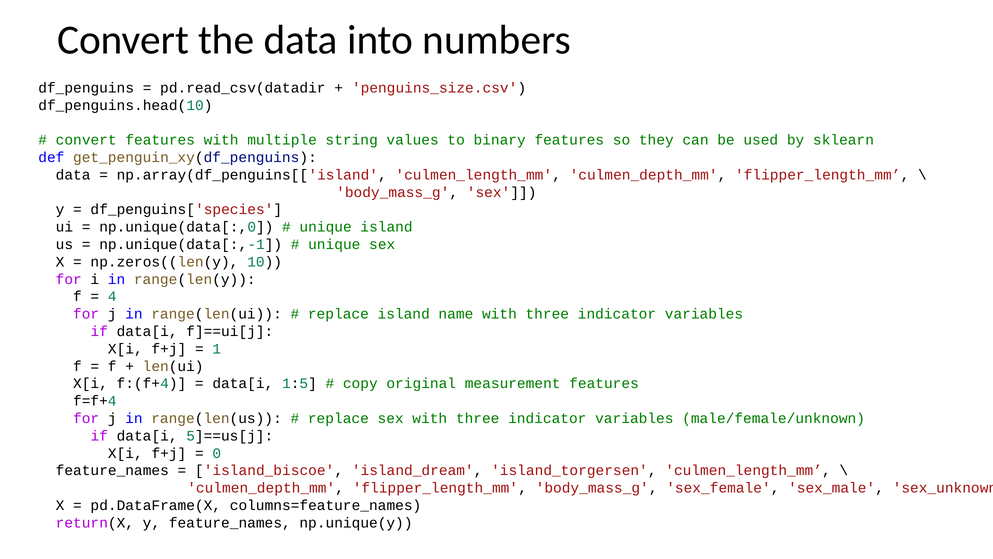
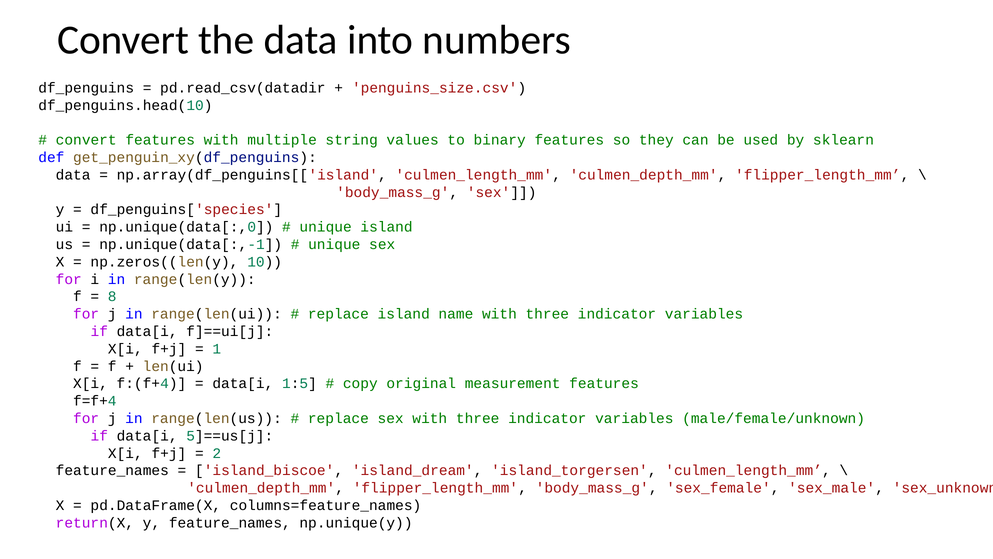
4: 4 -> 8 (112, 296)
0: 0 -> 2 (217, 453)
